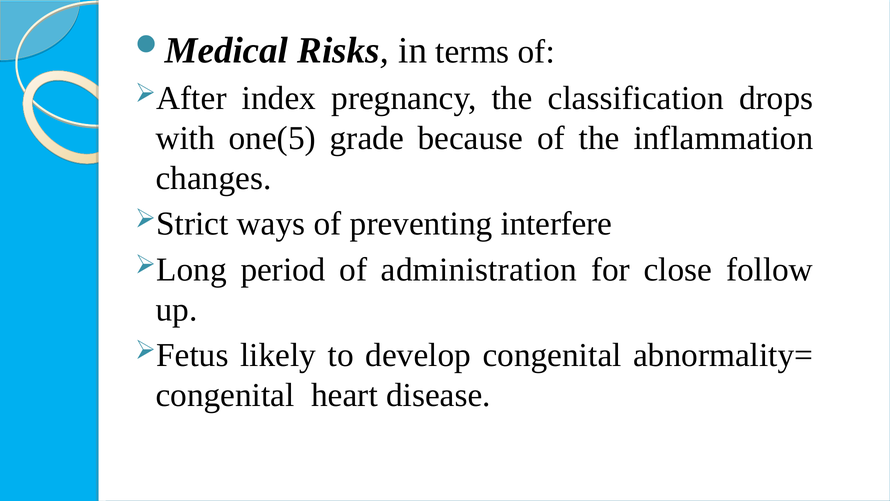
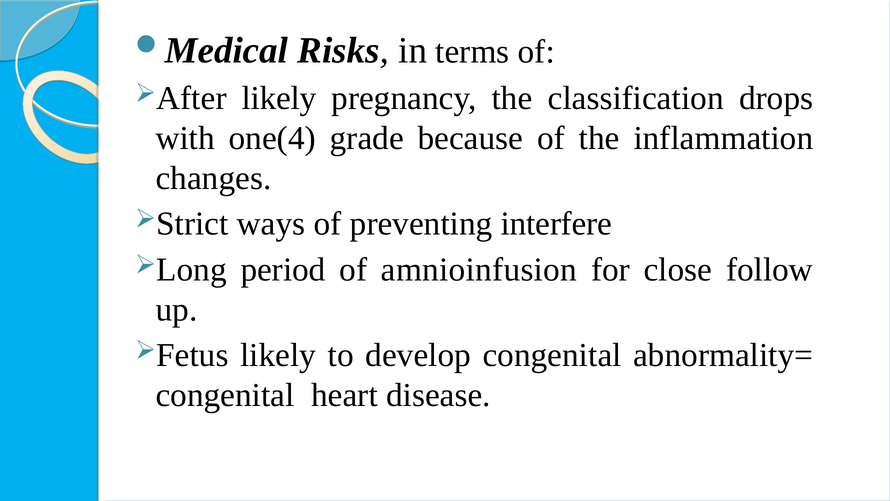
index: index -> likely (279, 98)
one(5: one(5 -> one(4 (272, 138)
administration: administration -> amnioinfusion (479, 269)
